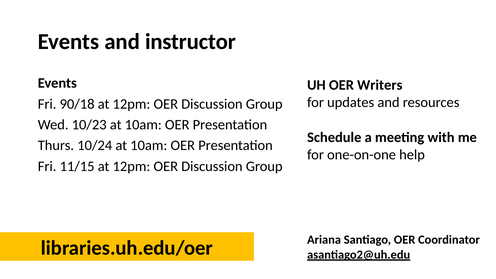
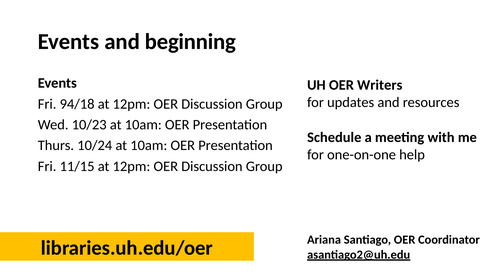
instructor: instructor -> beginning (190, 42)
90/18: 90/18 -> 94/18 (77, 104)
